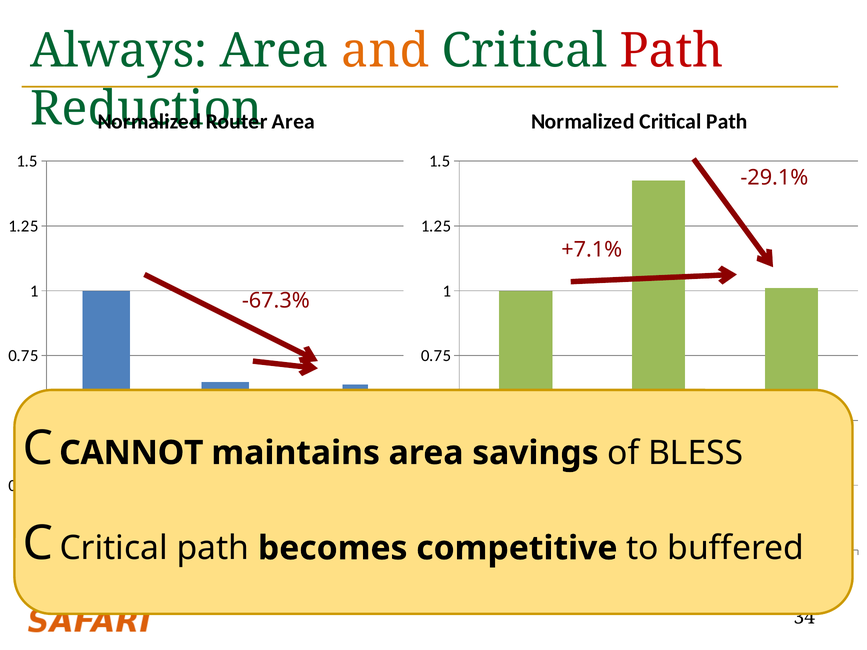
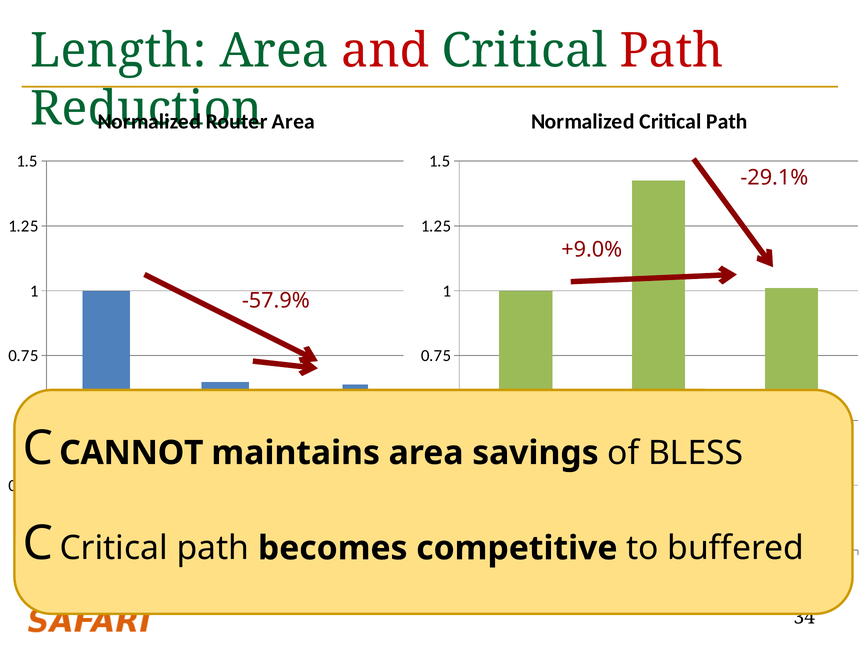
Always: Always -> Length (119, 51)
and colour: orange -> red (385, 51)
+7.1%: +7.1% -> +9.0% (592, 250)
-67.3%: -67.3% -> -57.9% (276, 301)
